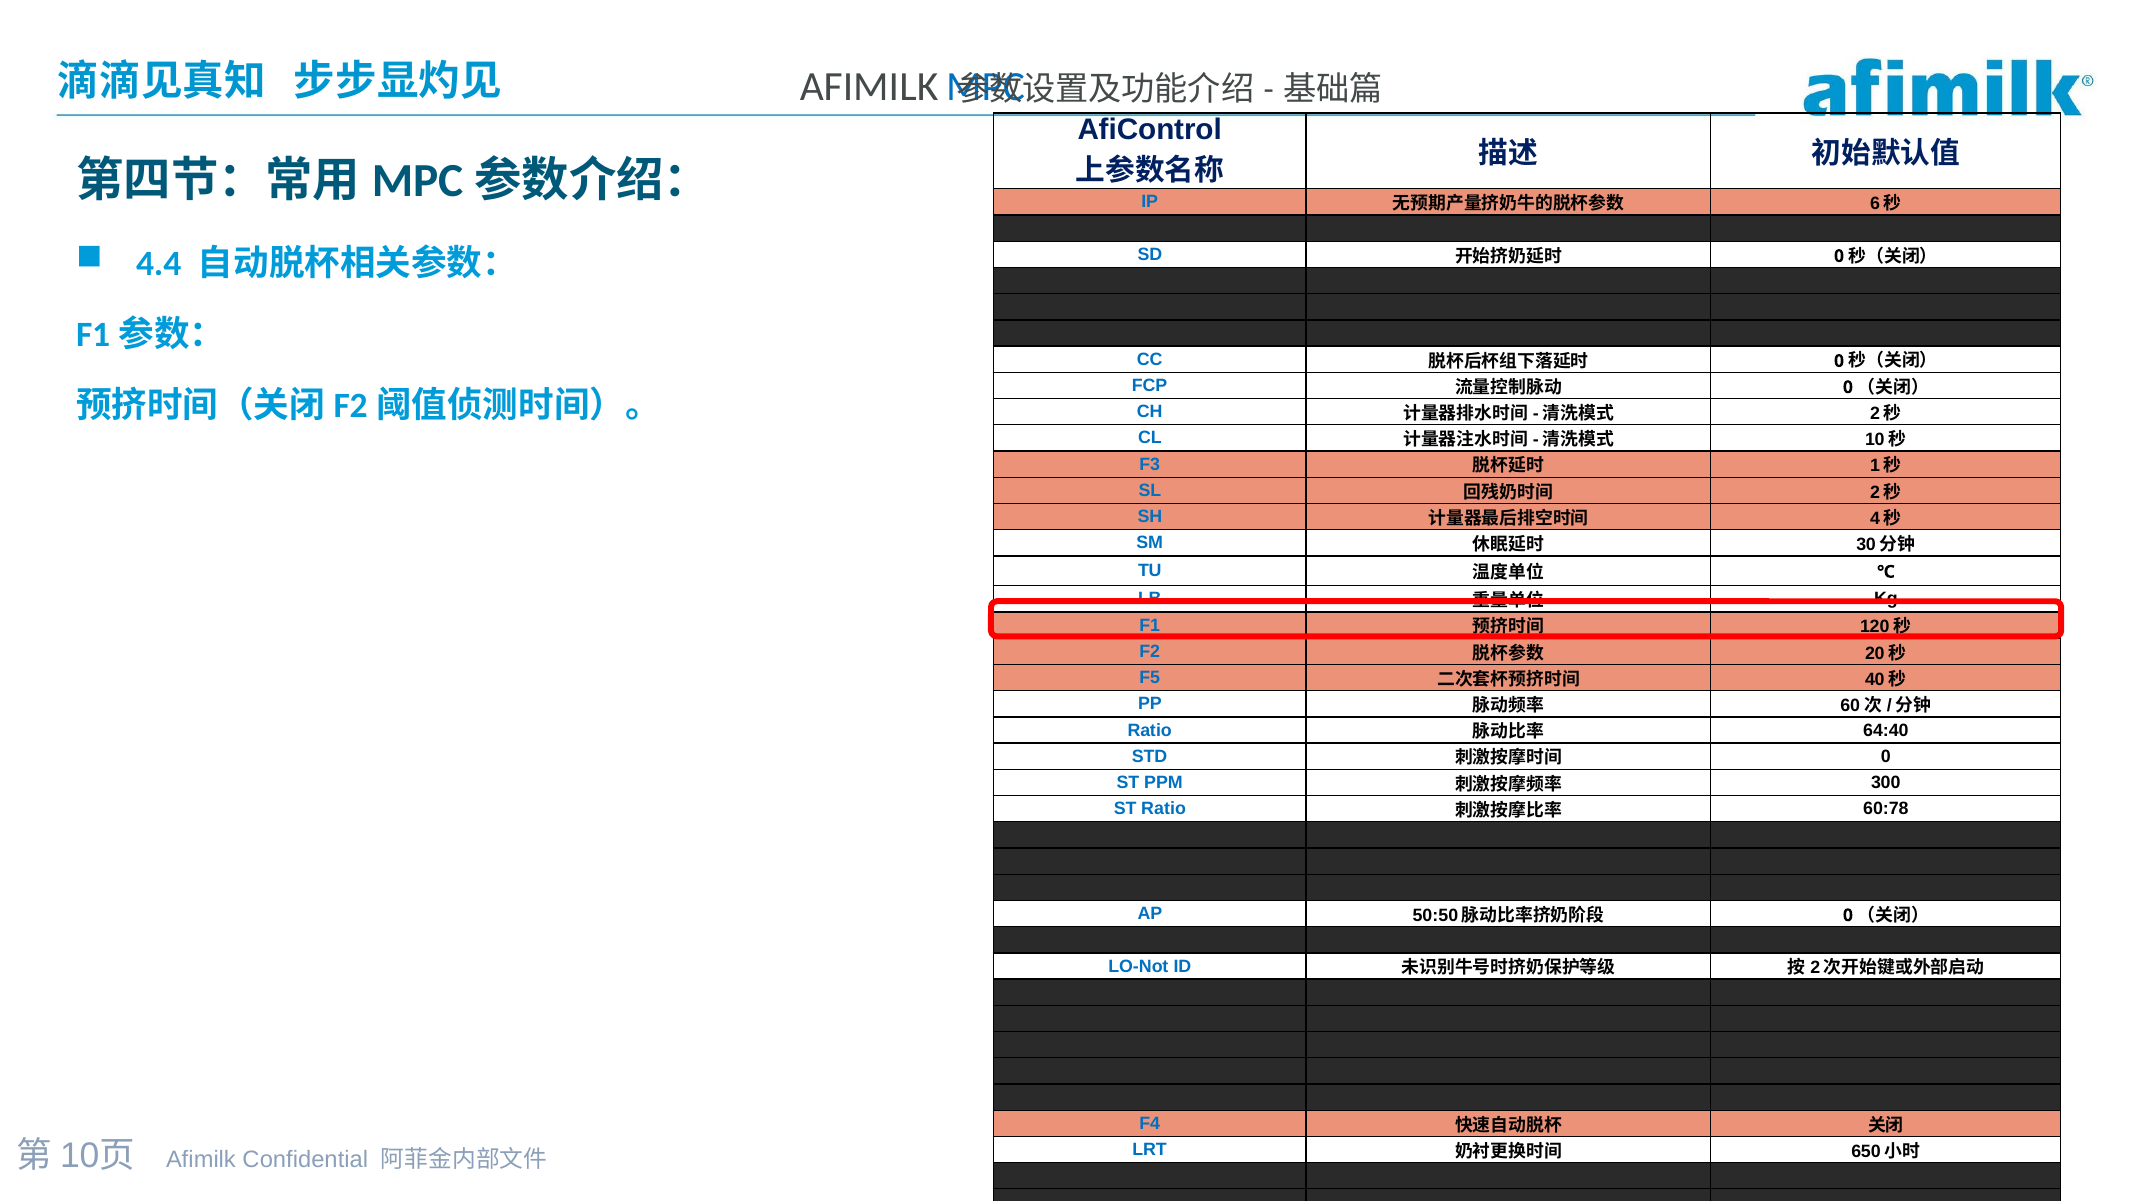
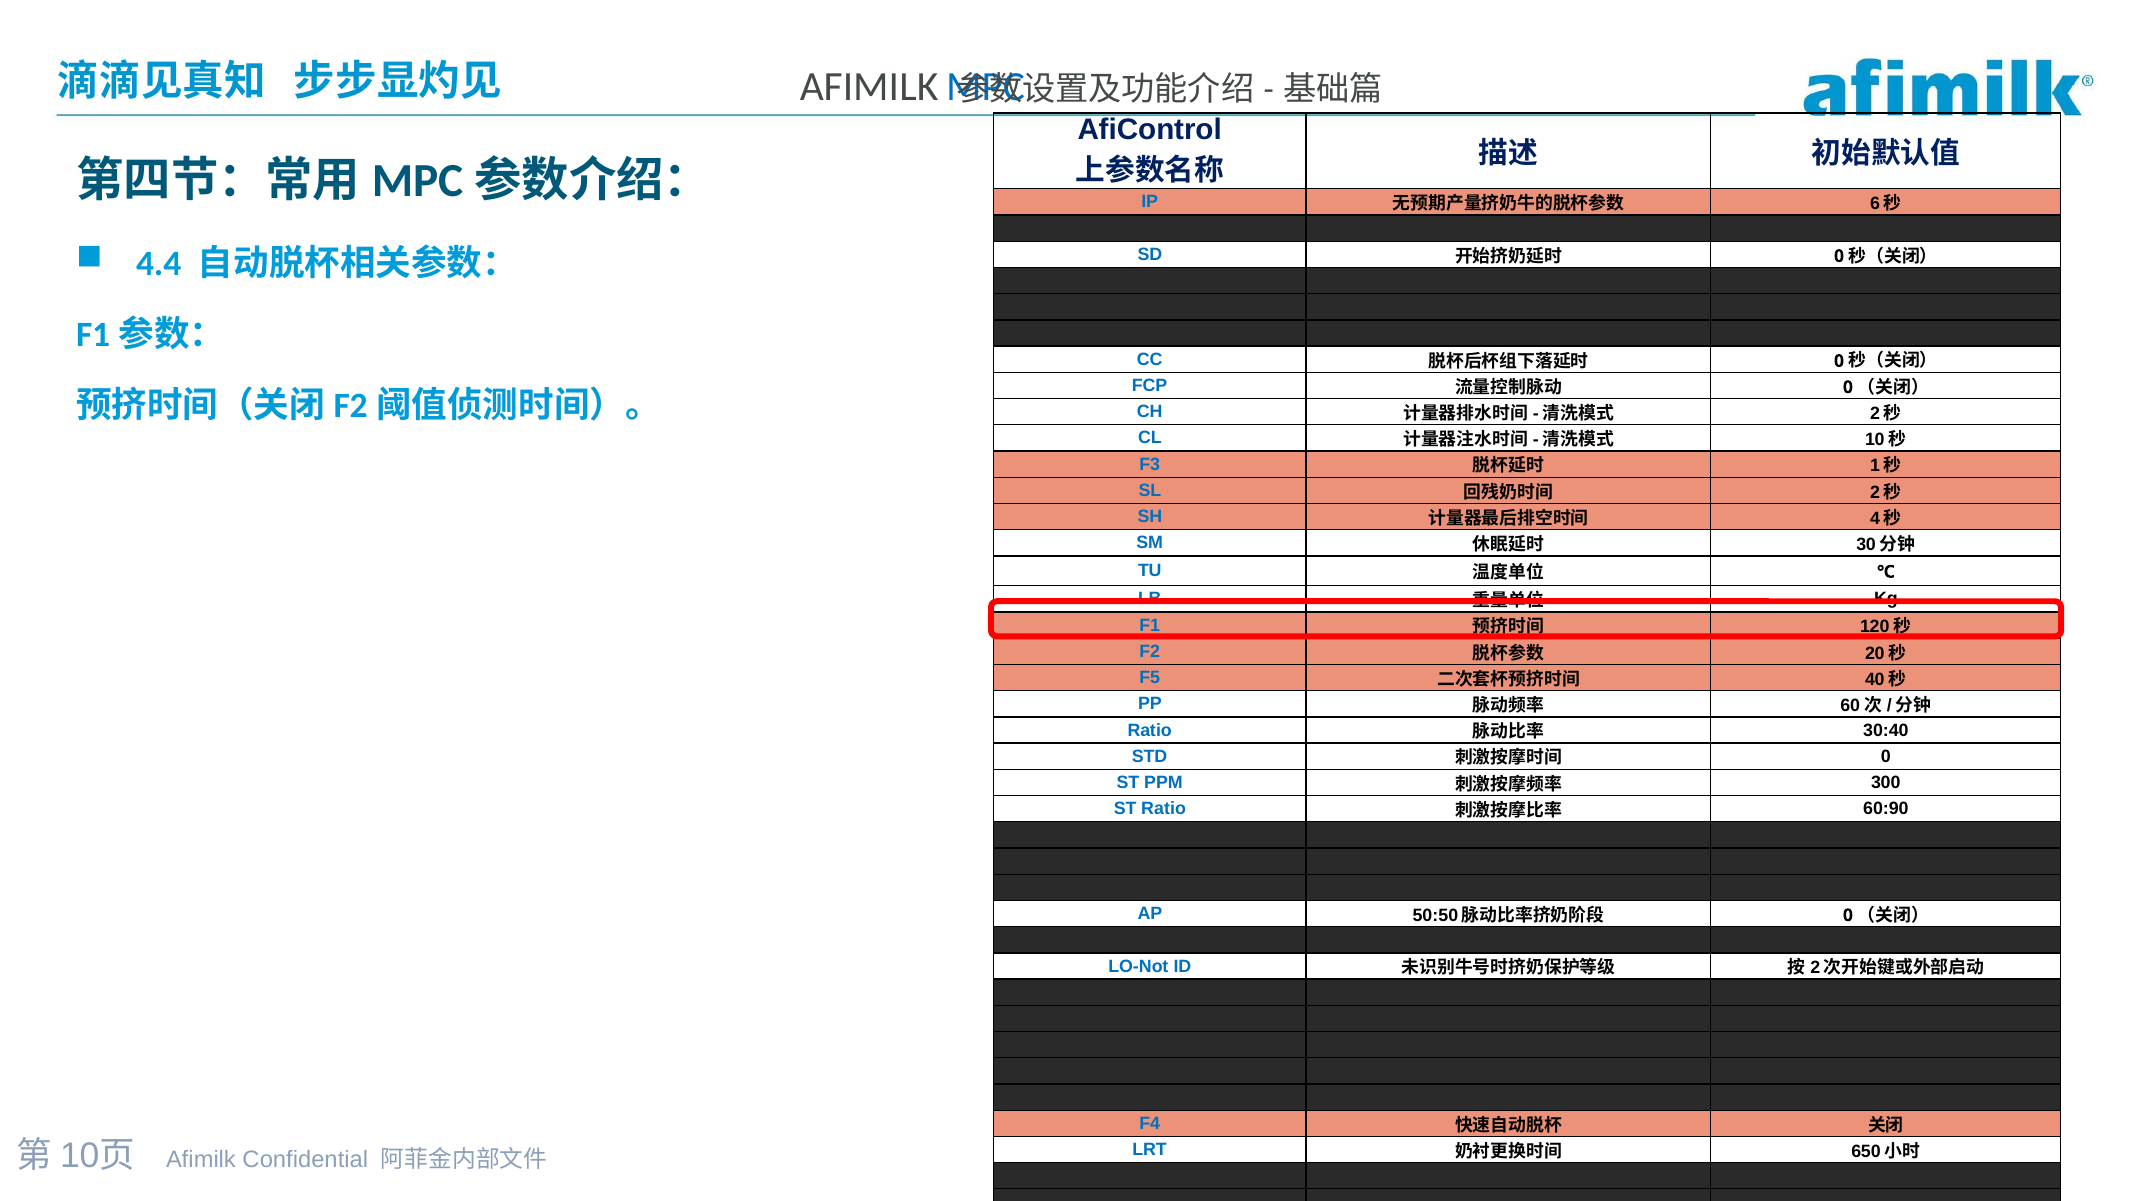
64:40: 64:40 -> 30:40 (1886, 730)
60:78: 60:78 -> 60:90 (1886, 809)
